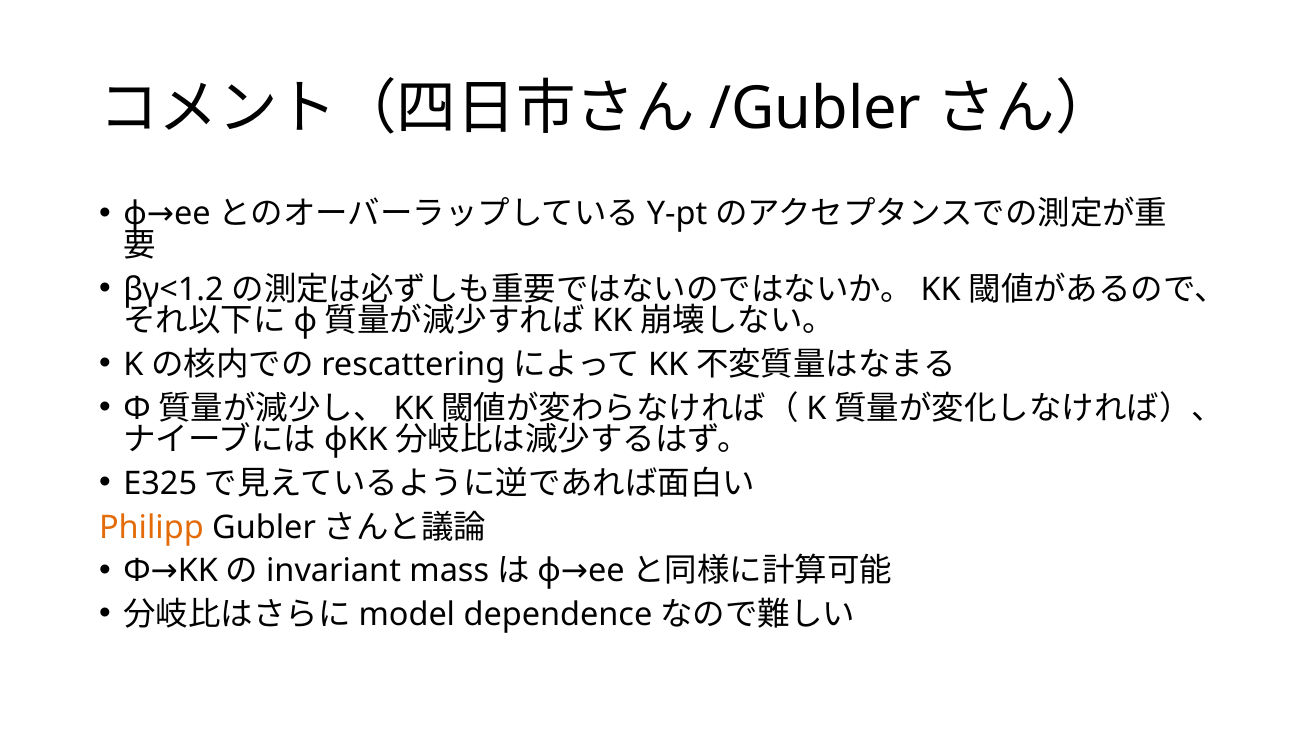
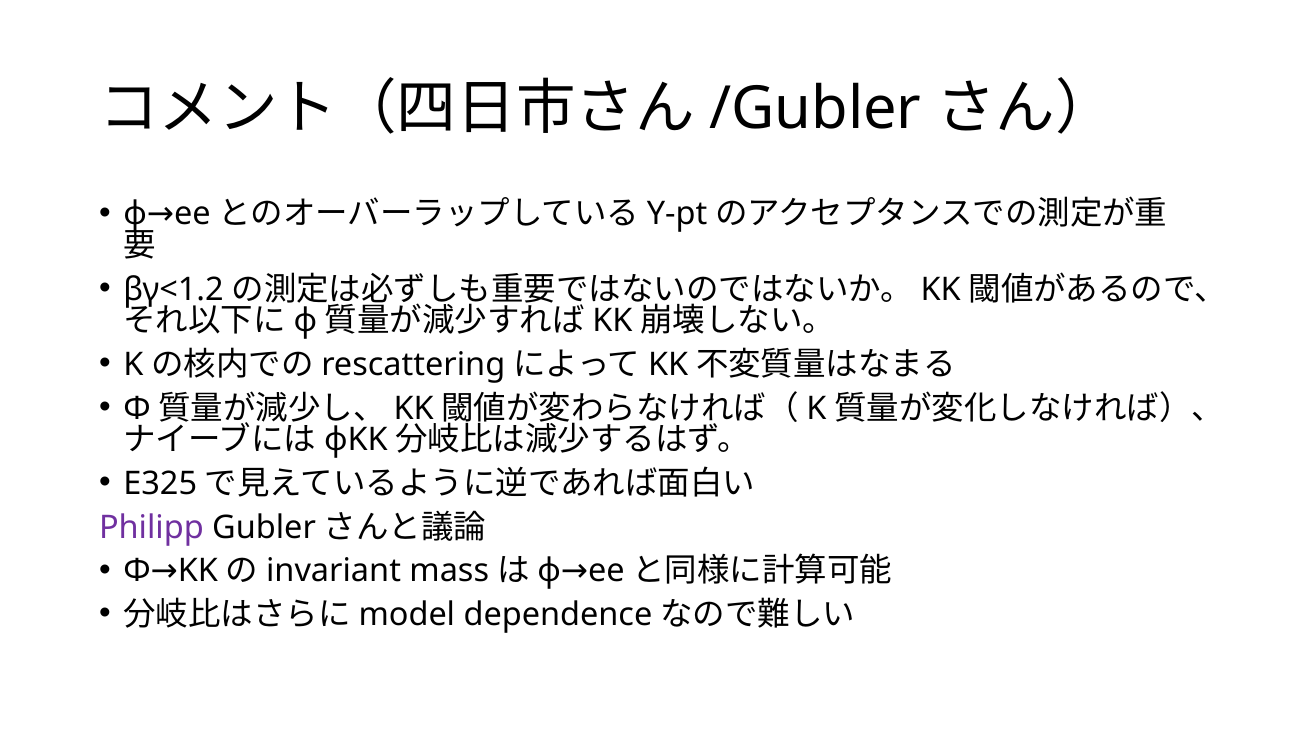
Philipp colour: orange -> purple (151, 527)
